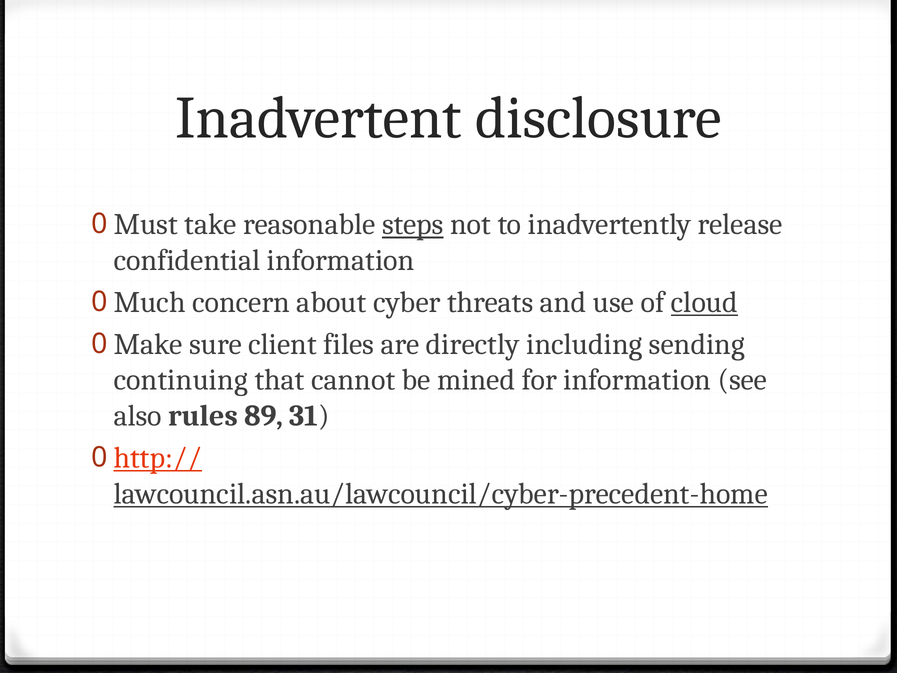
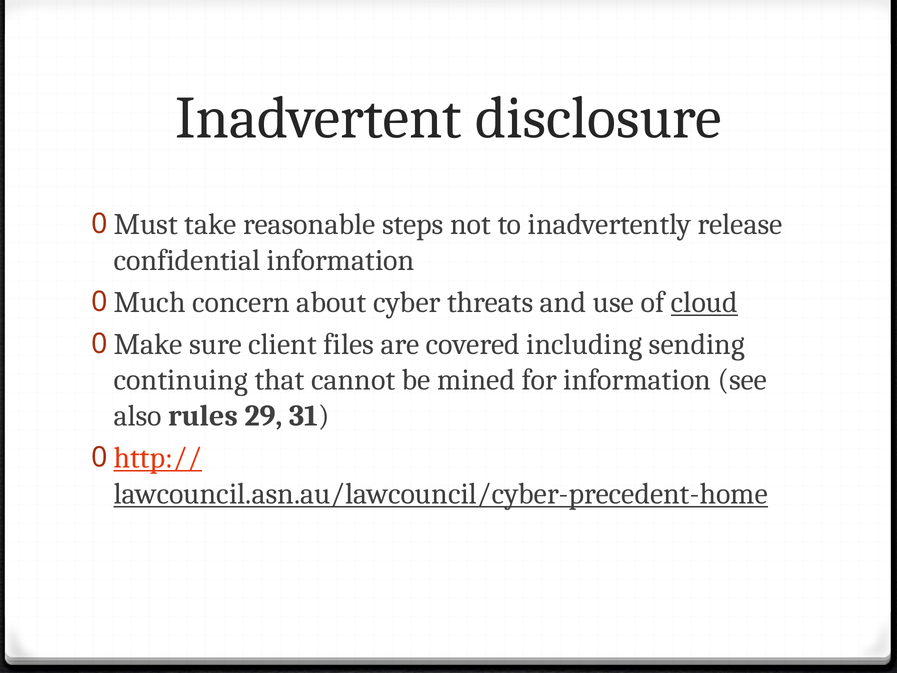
steps underline: present -> none (413, 224)
directly: directly -> covered (473, 344)
89: 89 -> 29 (264, 416)
